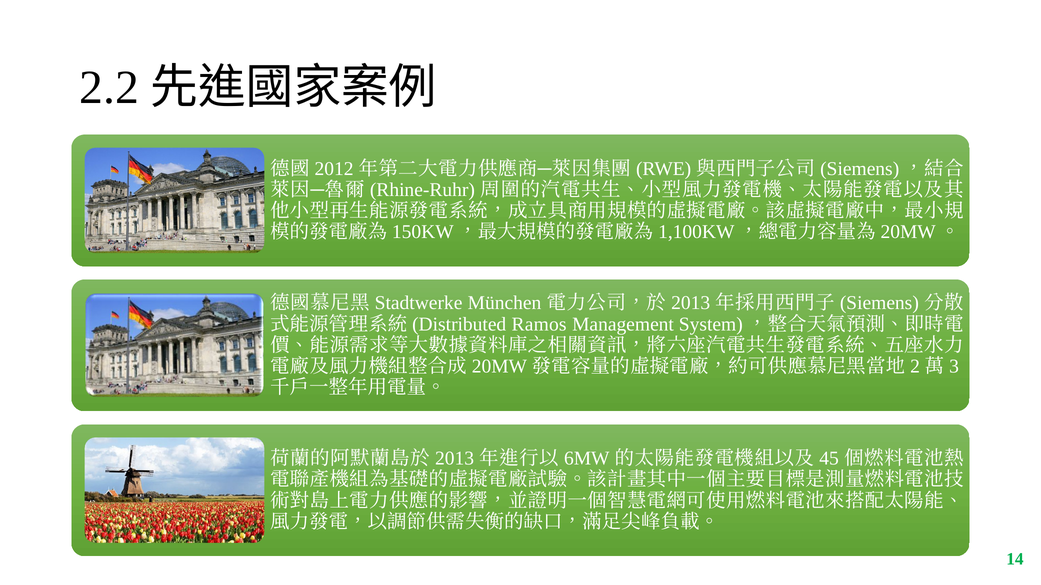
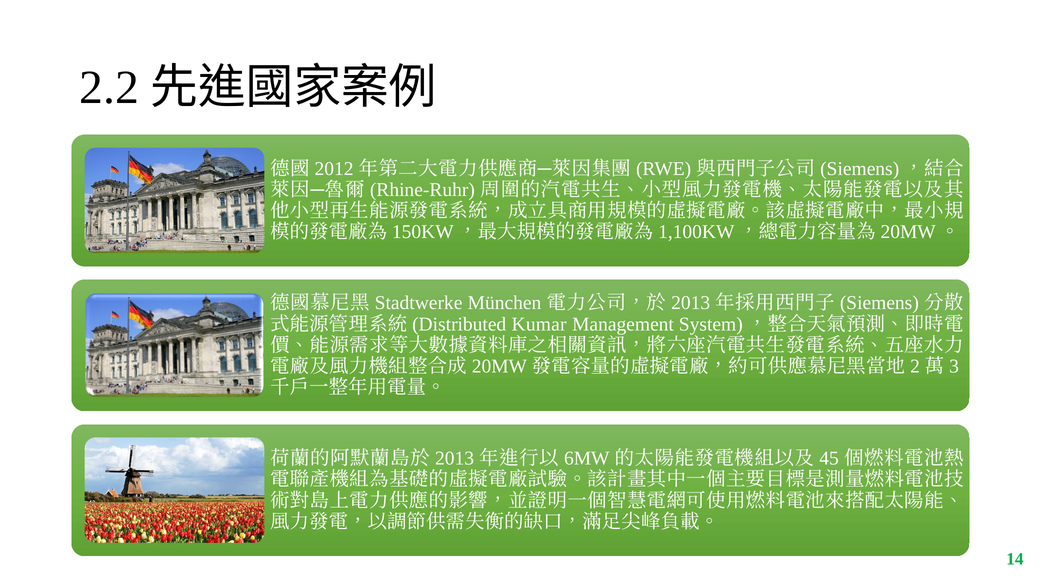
Ramos: Ramos -> Kumar (539, 324)
